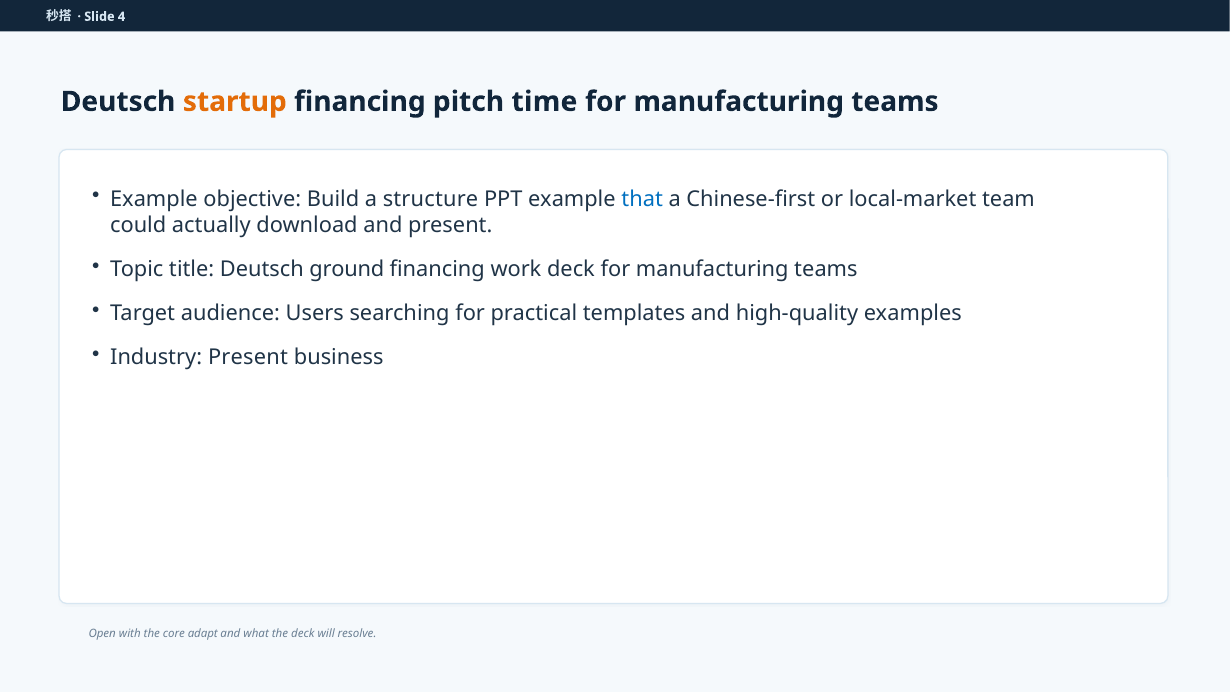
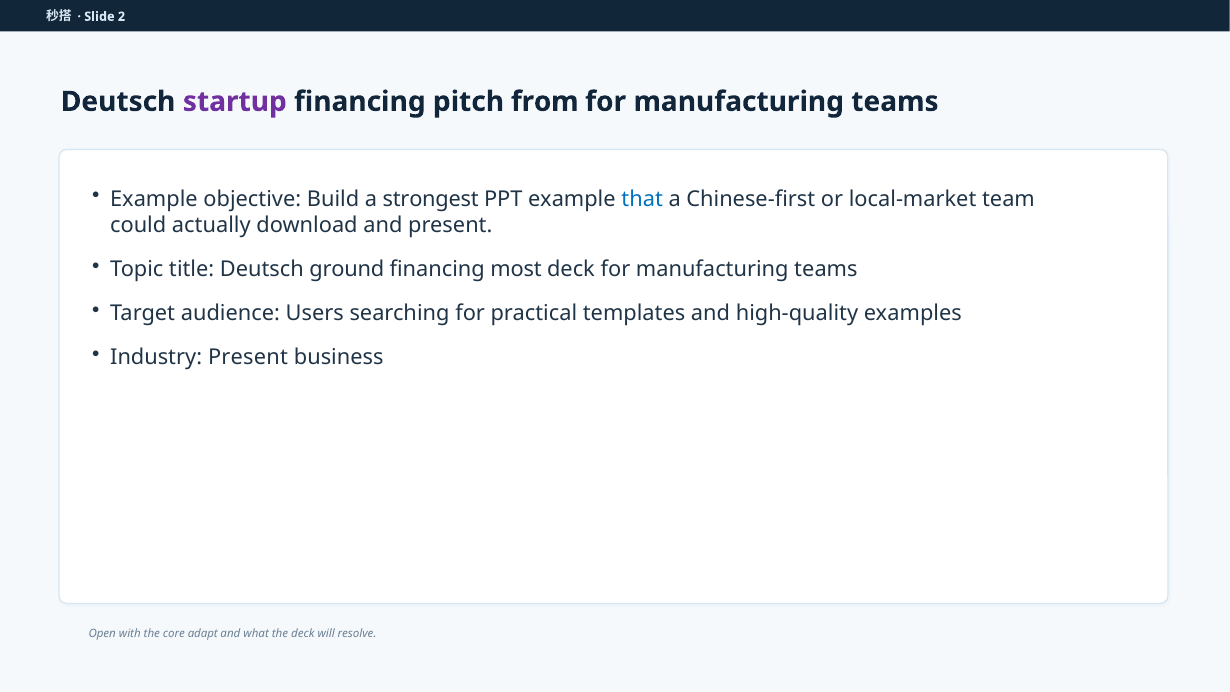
4: 4 -> 2 (121, 17)
startup colour: orange -> purple (235, 102)
time: time -> from (545, 102)
structure: structure -> strongest (431, 199)
work: work -> most (516, 269)
